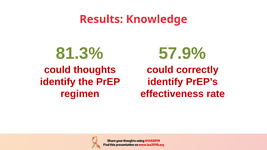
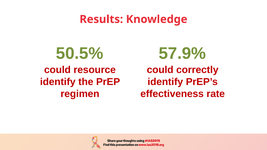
81.3%: 81.3% -> 50.5% (80, 54)
thoughts: thoughts -> resource (95, 70)
